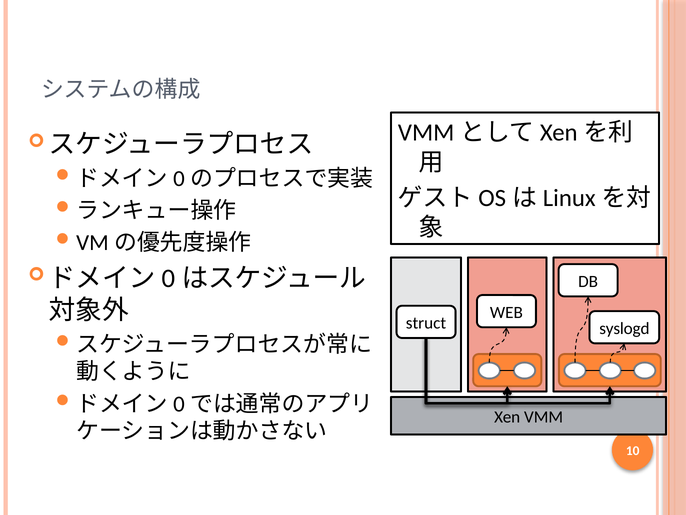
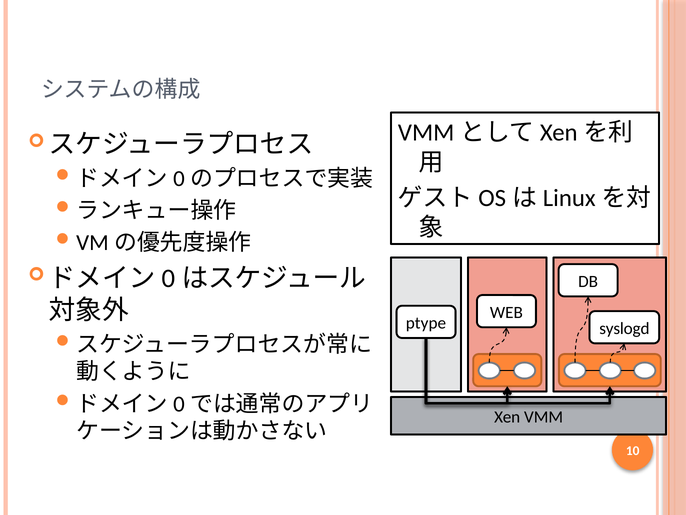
struct: struct -> ptype (426, 323)
